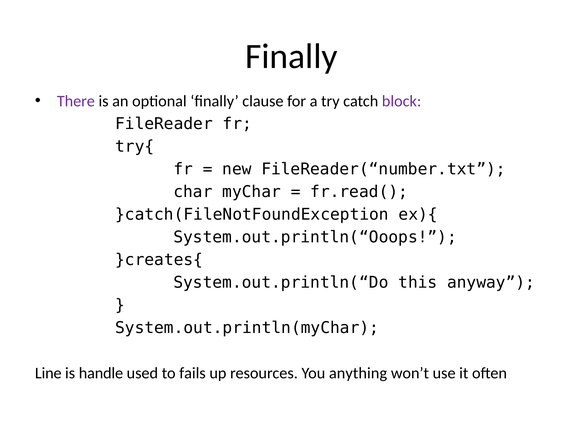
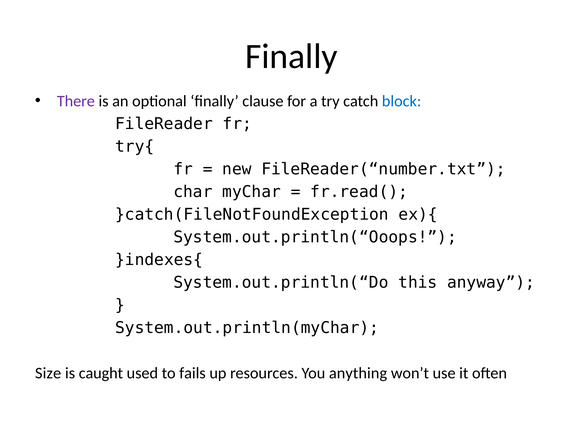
block colour: purple -> blue (402, 101)
}creates{: }creates{ -> }indexes{ (159, 260)
Line: Line -> Size (48, 373)
handle: handle -> caught (101, 373)
